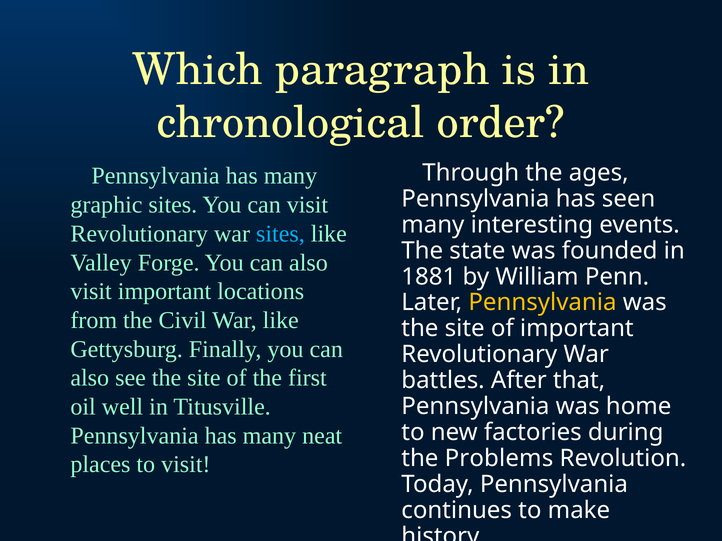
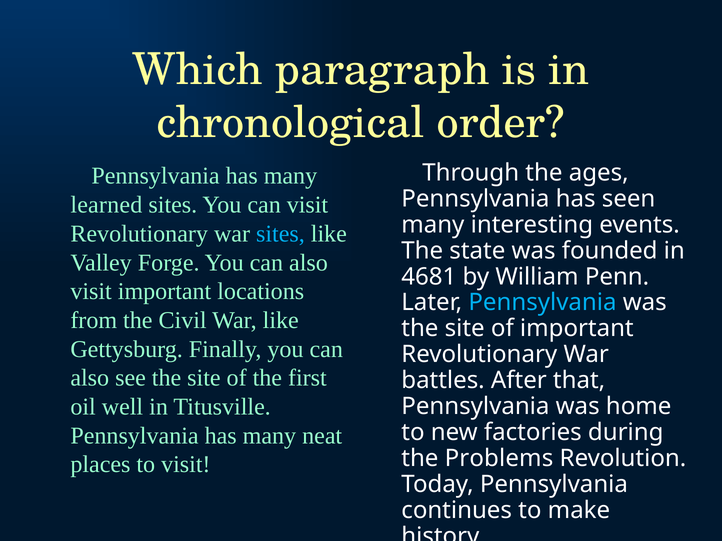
graphic: graphic -> learned (106, 205)
1881: 1881 -> 4681 (429, 277)
Pennsylvania colour: yellow -> light blue (542, 303)
